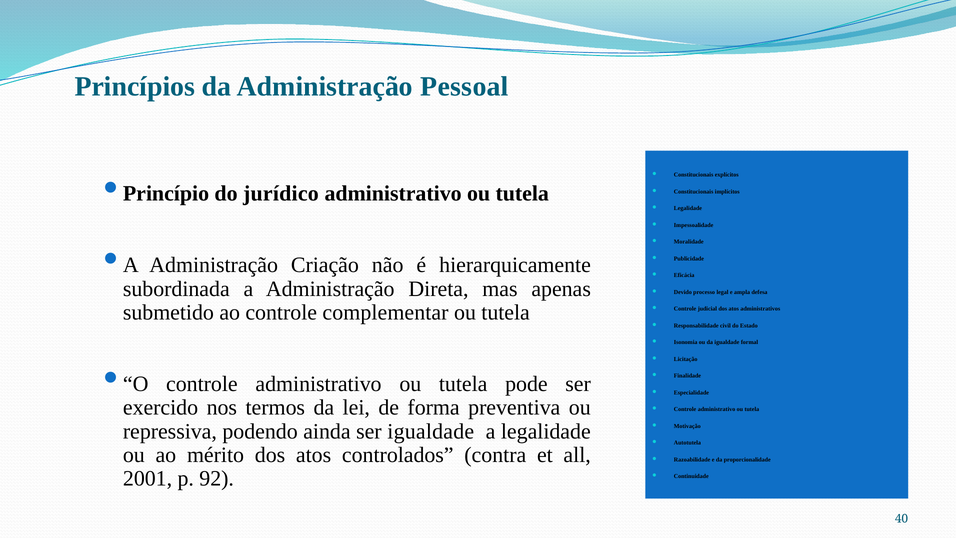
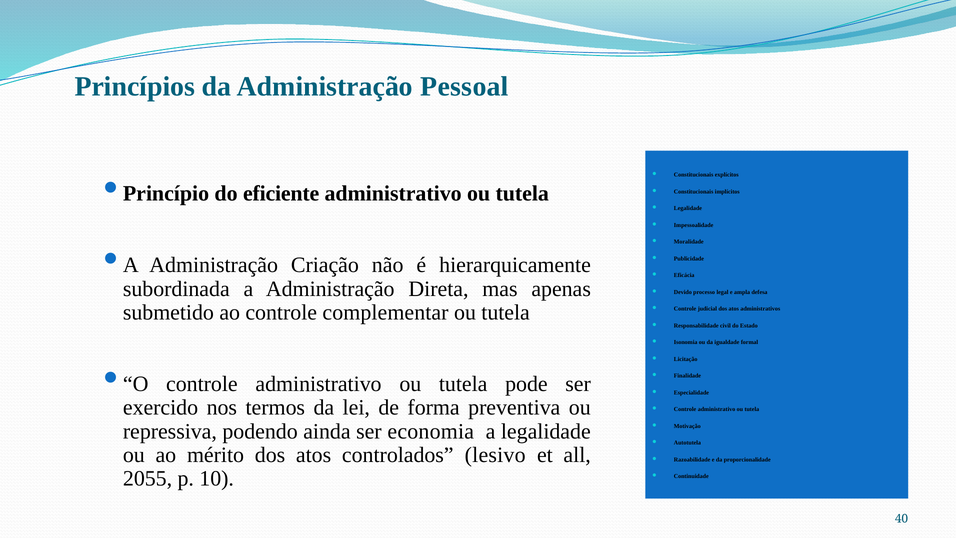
jurídico: jurídico -> eficiente (281, 194)
ser igualdade: igualdade -> economia (431, 431)
contra: contra -> lesivo (495, 455)
2001: 2001 -> 2055 (148, 478)
92: 92 -> 10 (217, 478)
